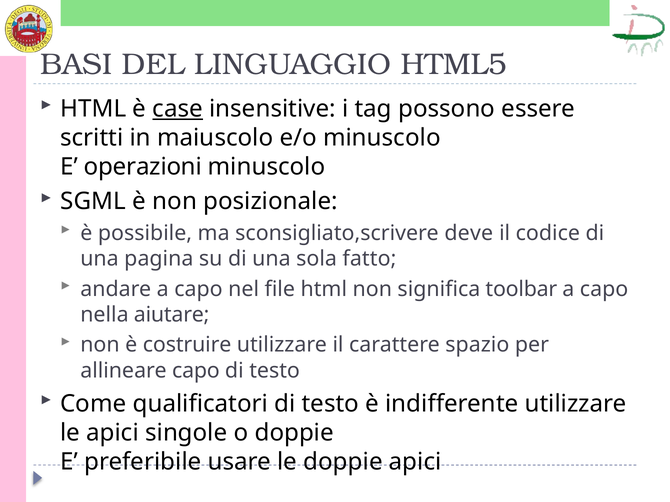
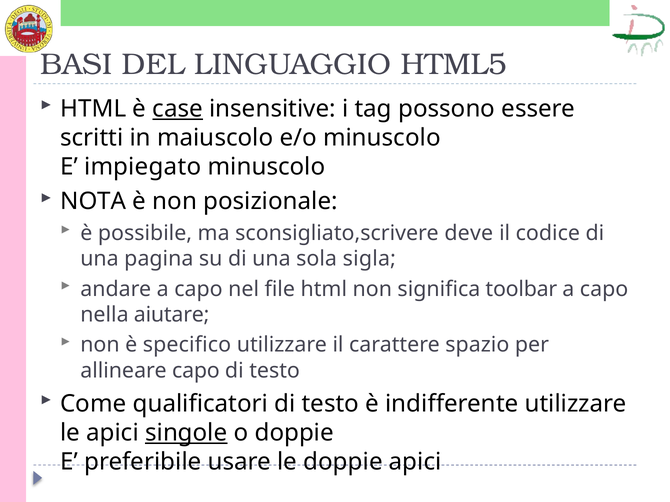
operazioni: operazioni -> impiegato (143, 167)
SGML: SGML -> NOTA (93, 202)
fatto: fatto -> sigla (369, 259)
costruire: costruire -> specifico (187, 345)
singole underline: none -> present (186, 433)
